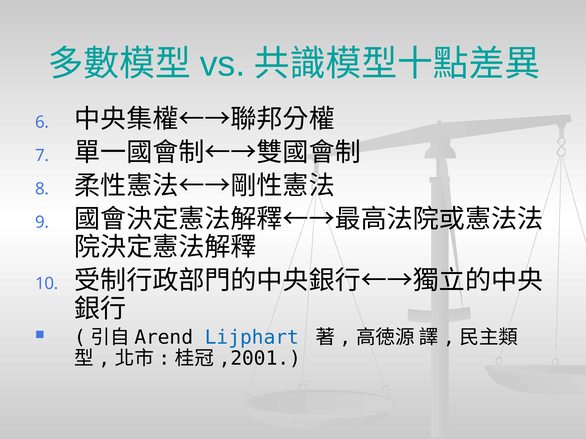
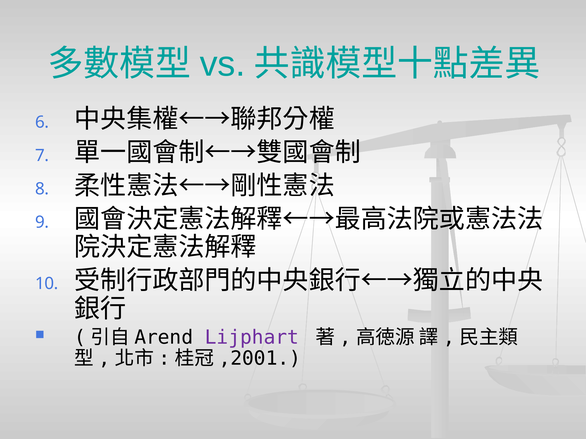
Lijphart colour: blue -> purple (252, 338)
